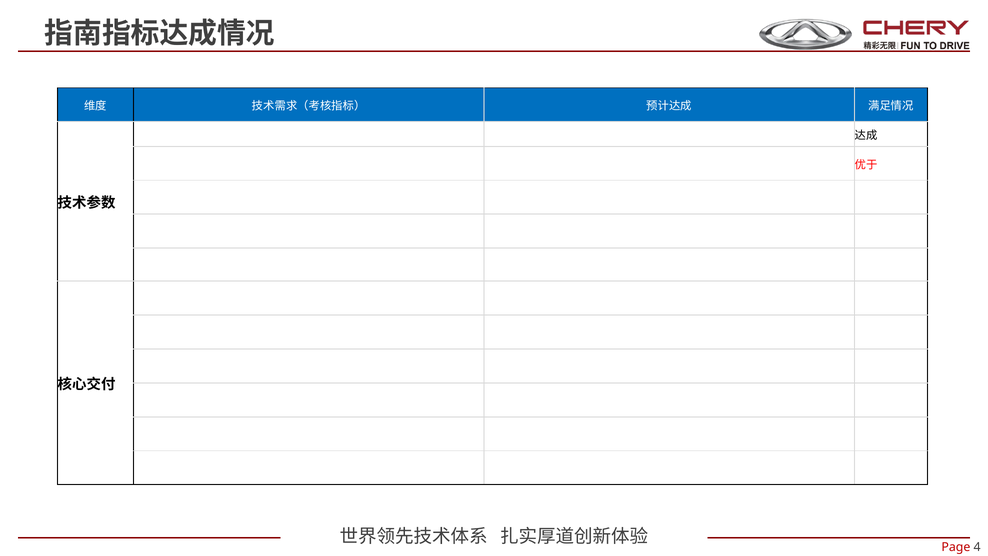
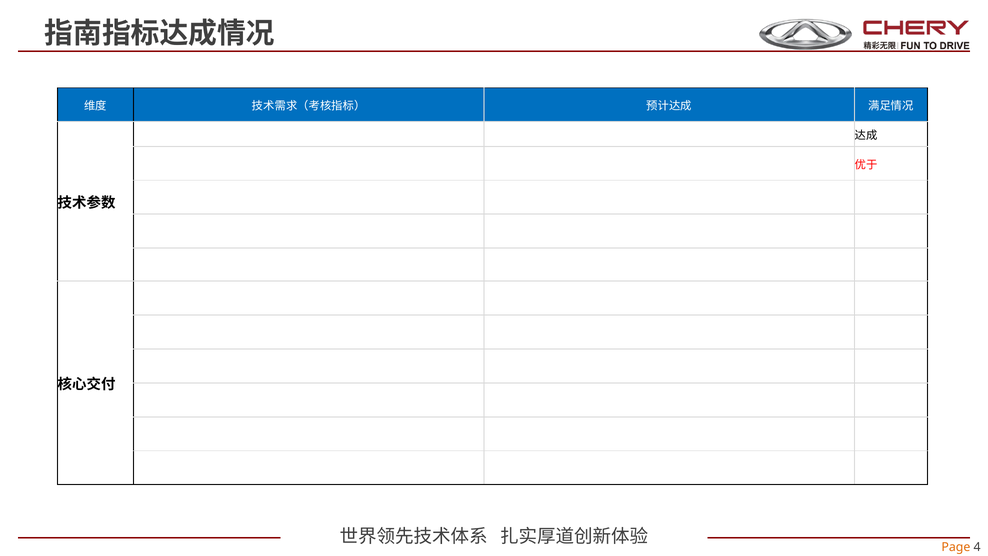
Page colour: red -> orange (956, 547)
